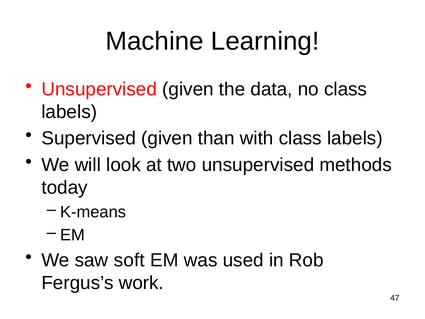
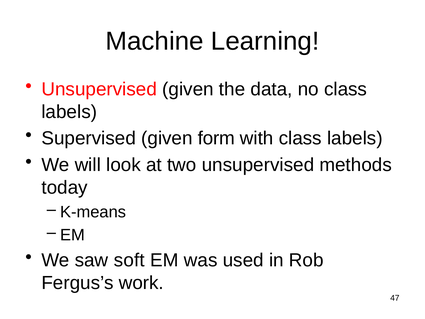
than: than -> form (216, 138)
